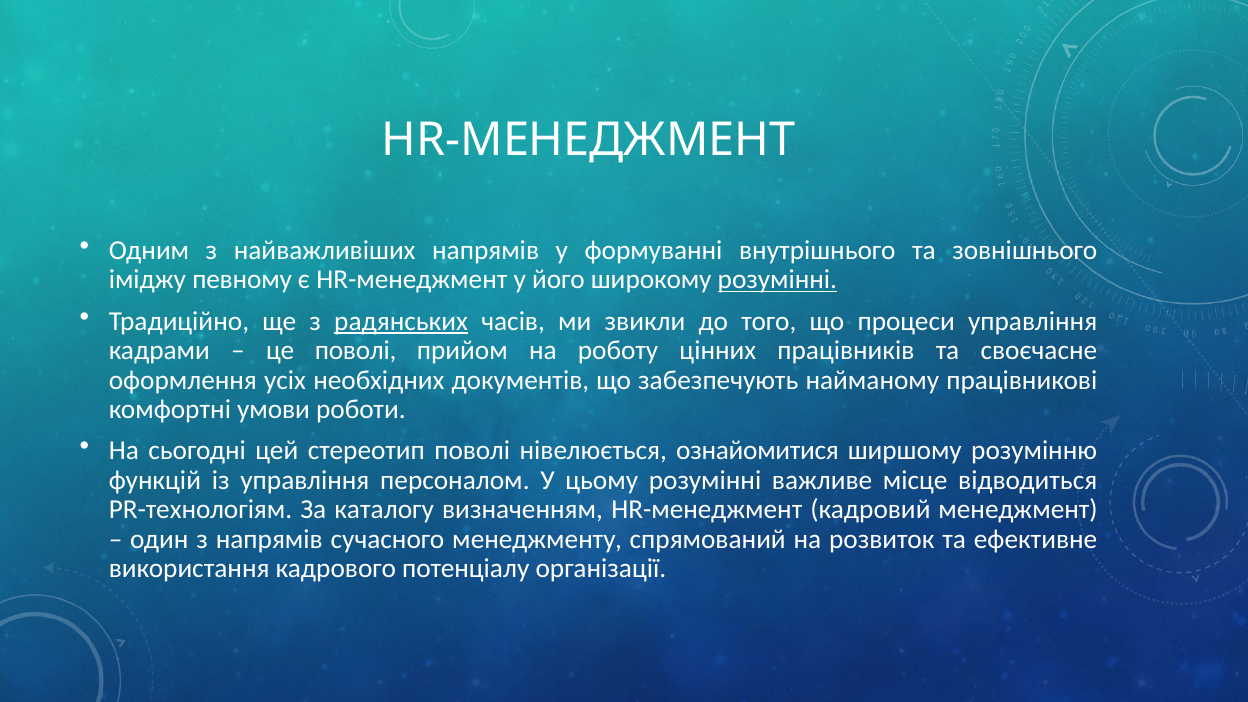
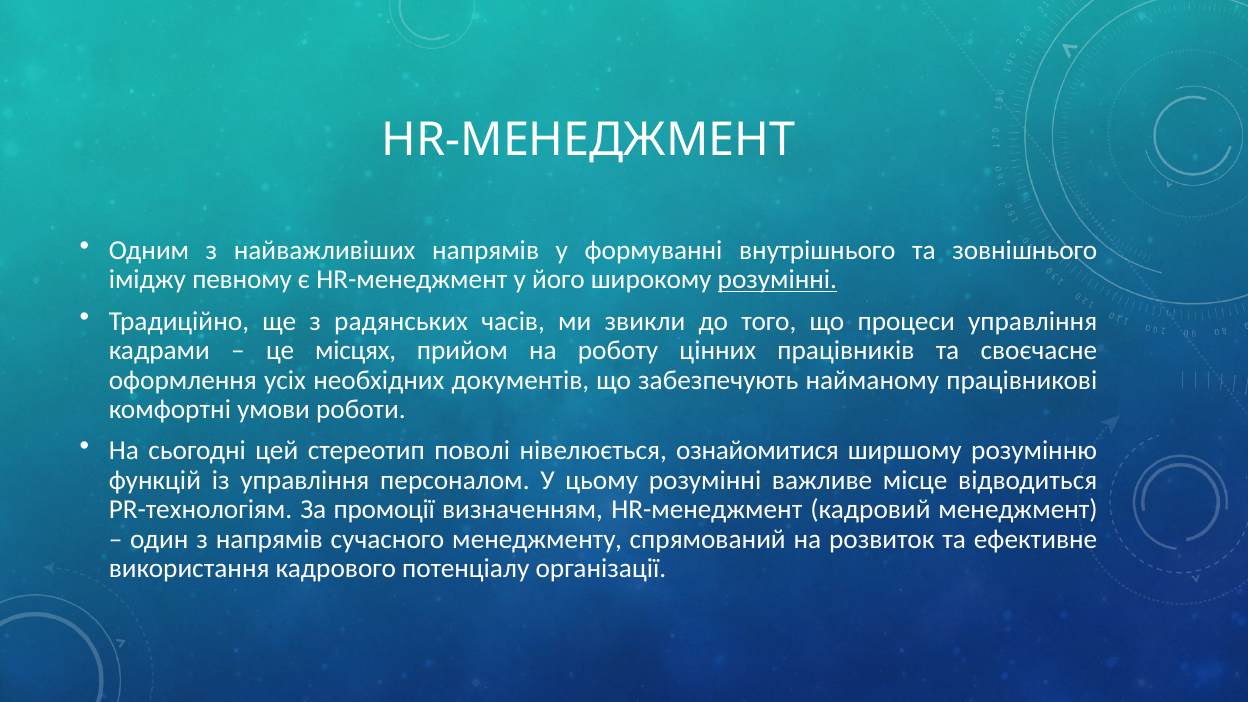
радянських underline: present -> none (401, 321)
це поволі: поволі -> місцях (356, 351)
каталогу: каталогу -> промоції (384, 510)
